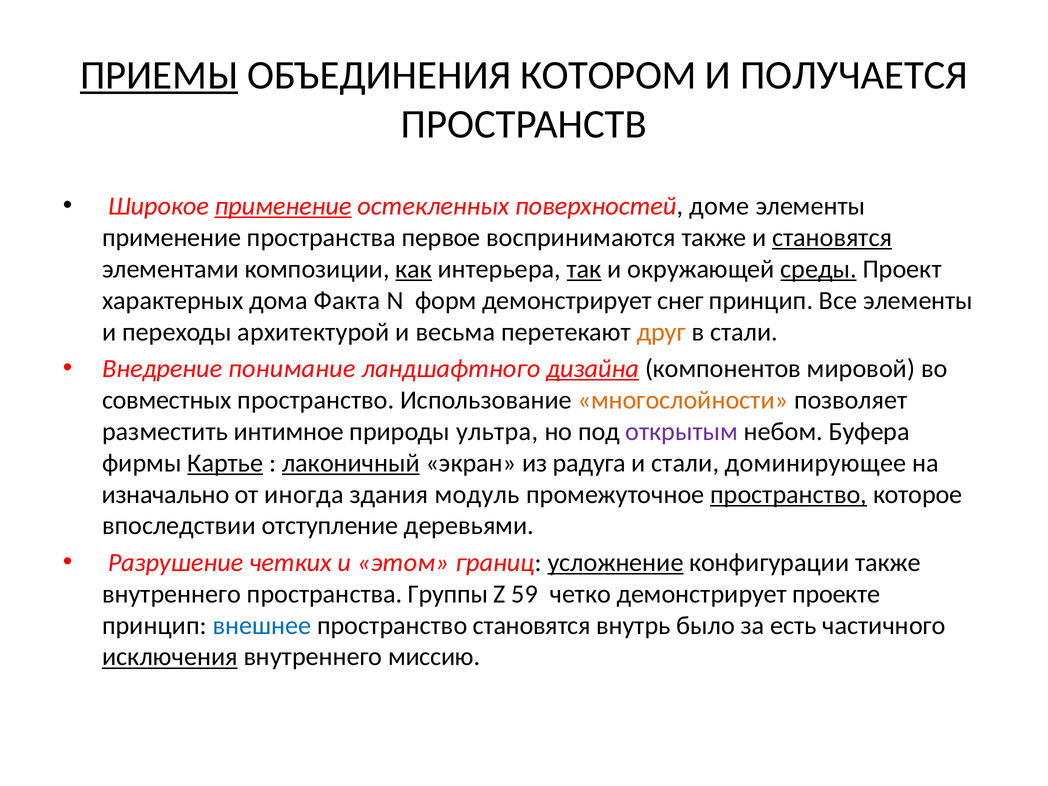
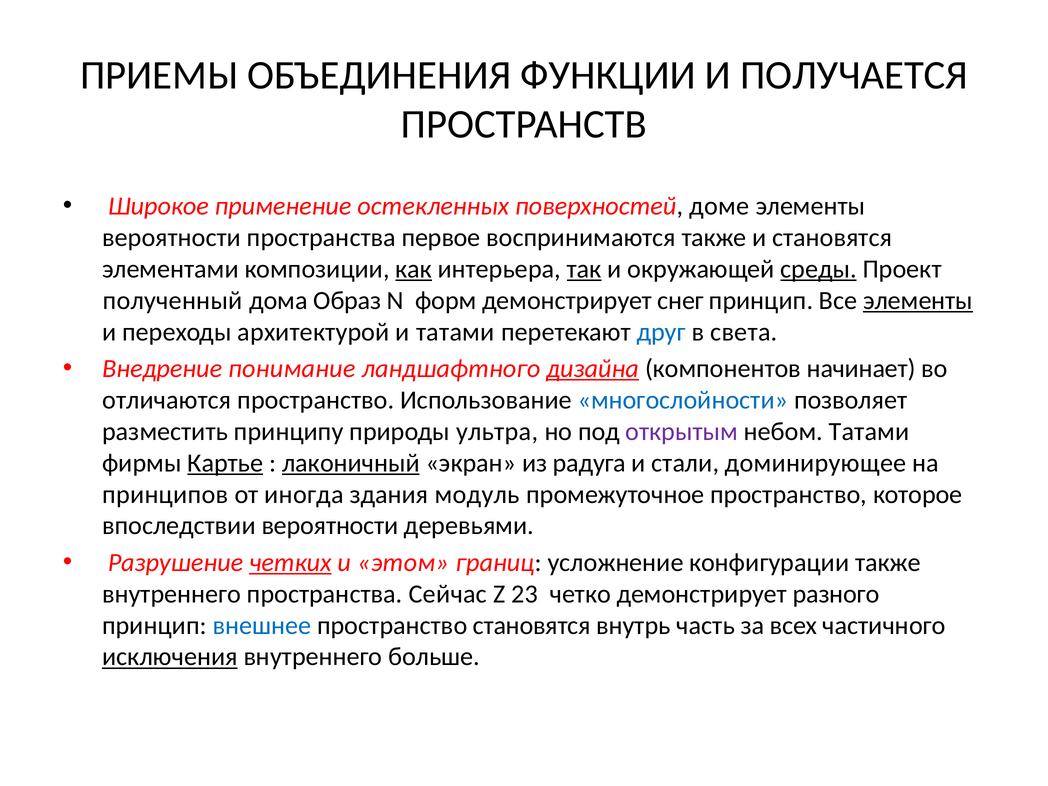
ПРИЕМЫ underline: present -> none (159, 75)
КОТОРОМ: КОТОРОМ -> ФУНКЦИИ (608, 75)
применение underline: present -> none (283, 206)
применение: применение -> вероятности (172, 238)
становятся underline: present -> none (832, 238)
характерных: характерных -> полученный (173, 301)
Факта: Факта -> Образ (347, 301)
элементы underline: none -> present (918, 301)
и весьма: весьма -> татами (455, 332)
друг colour: orange -> blue (661, 332)
в стали: стали -> света (744, 332)
мировой: мировой -> начинает (861, 369)
совместных: совместных -> отличаются (167, 400)
многослойности colour: orange -> blue (683, 400)
интимное: интимное -> принципу (289, 432)
небом Буфера: Буфера -> Татами (869, 432)
изначально: изначально -> принципов (165, 494)
пространство underline: present -> none (789, 494)
впоследствии отступление: отступление -> вероятности (330, 526)
четких underline: none -> present (290, 563)
усложнение underline: present -> none (616, 563)
Группы: Группы -> Сейчас (448, 594)
59: 59 -> 23 (525, 594)
проекте: проекте -> разного (836, 594)
было: было -> часть (706, 625)
есть: есть -> всех (794, 625)
миссию: миссию -> больше (434, 657)
